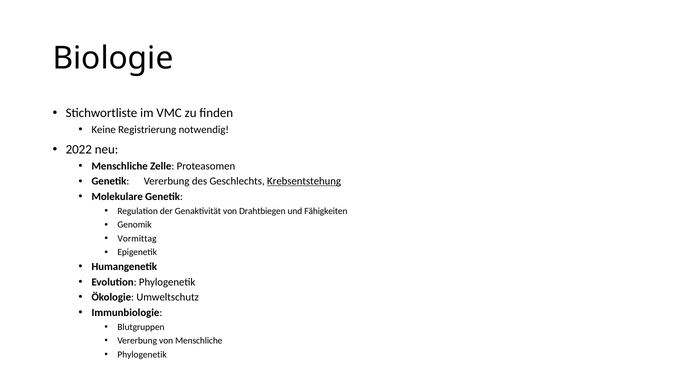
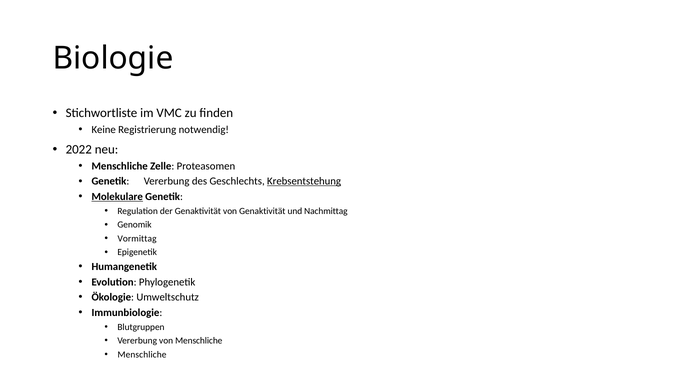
Molekulare underline: none -> present (117, 196)
von Drahtbiegen: Drahtbiegen -> Genaktivität (262, 211)
Fähigkeiten: Fähigkeiten -> Nachmittag (326, 211)
Phylogenetik: Phylogenetik -> Menschliche (142, 354)
